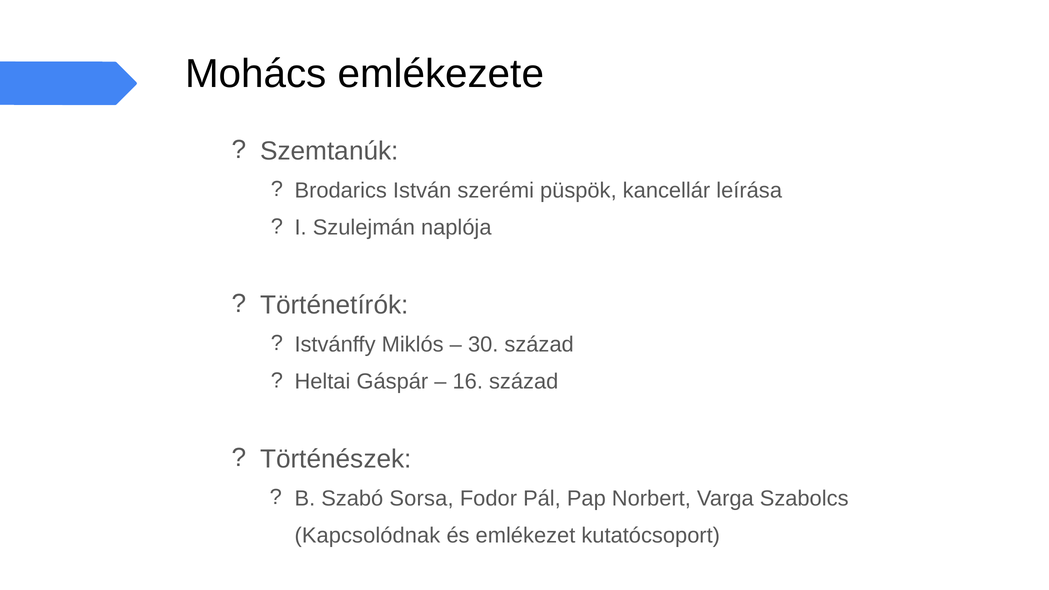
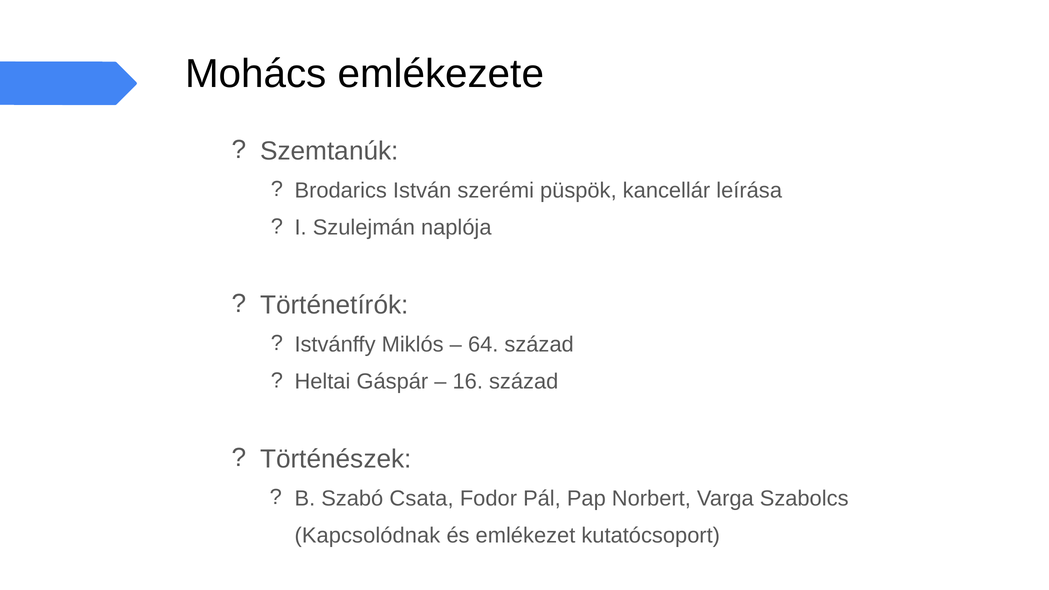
30: 30 -> 64 (483, 344)
Sorsa: Sorsa -> Csata (422, 498)
